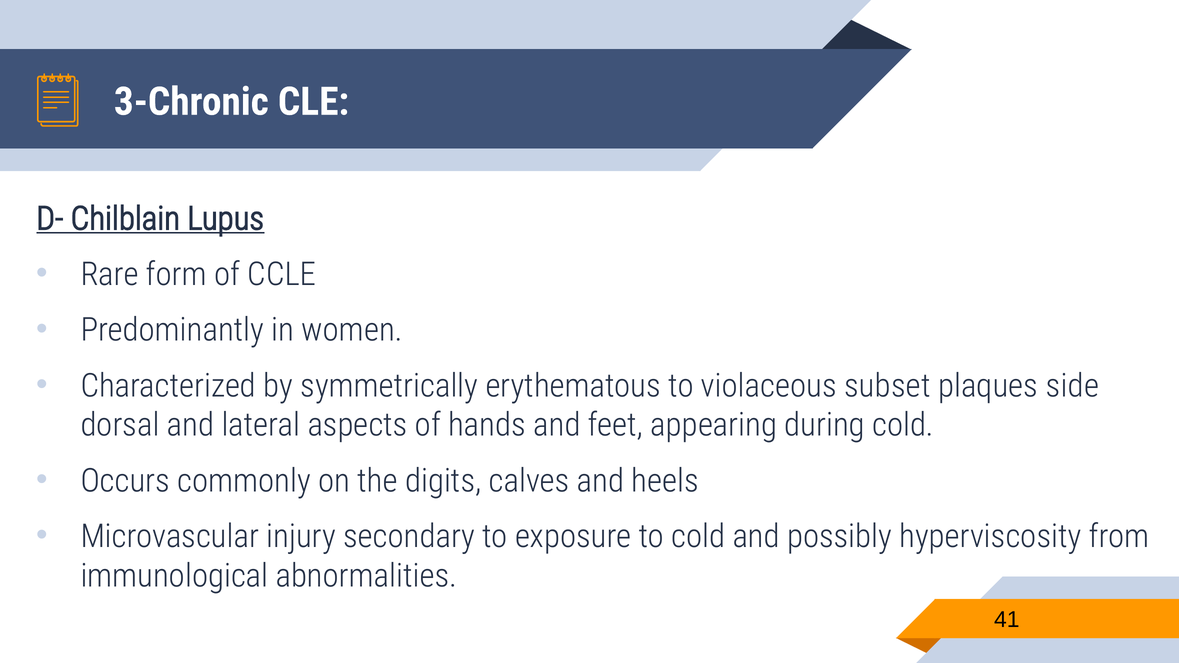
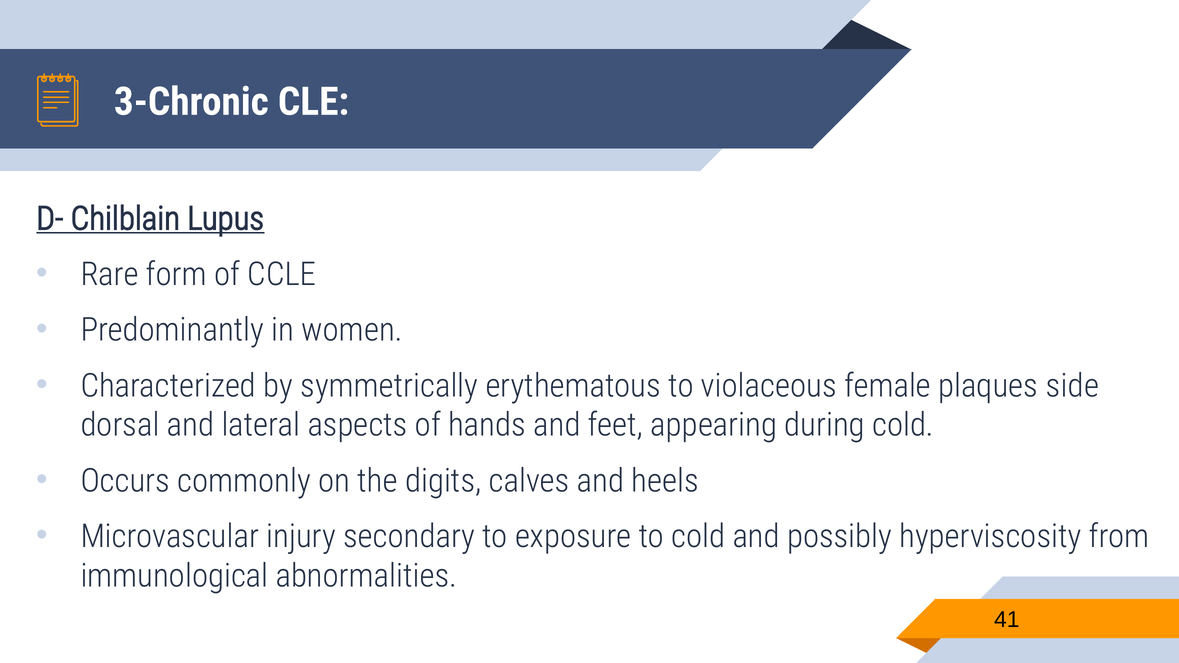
subset: subset -> female (887, 386)
